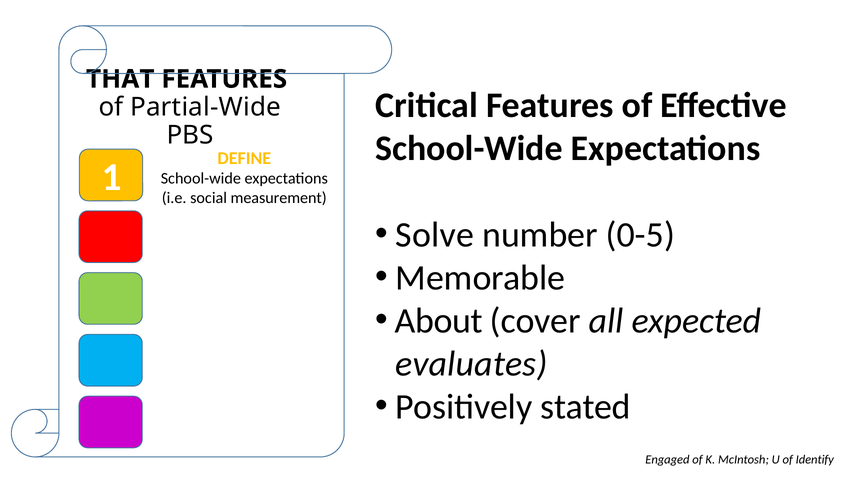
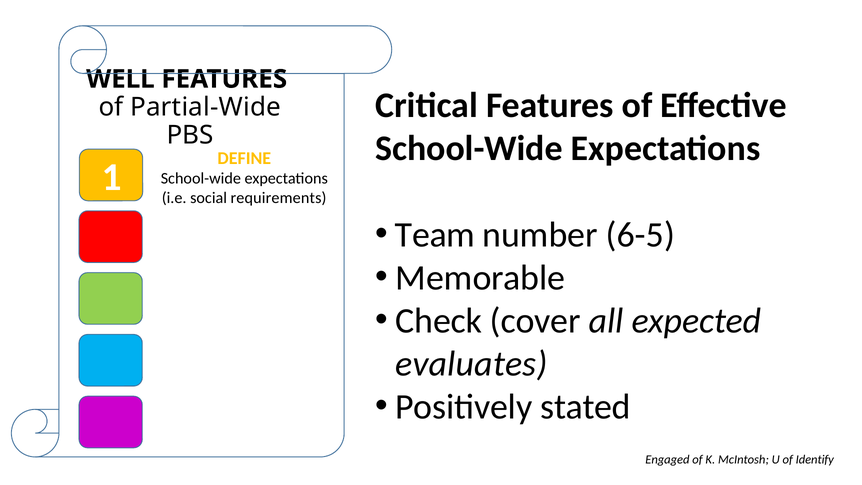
THAT: THAT -> WELL (120, 79)
measurement: measurement -> requirements (279, 198)
Solve: Solve -> Team (435, 235)
0-5: 0-5 -> 6-5 (640, 235)
About: About -> Check (439, 321)
